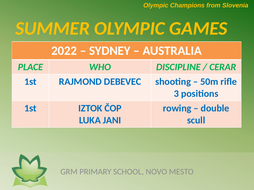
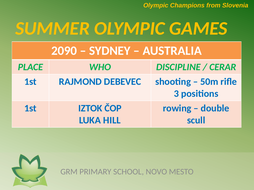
2022: 2022 -> 2090 (64, 51)
JANI: JANI -> HILL (112, 121)
